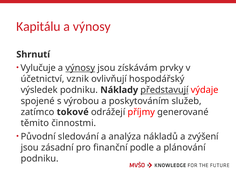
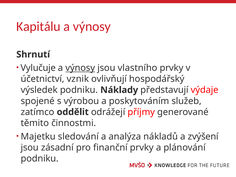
získávám: získávám -> vlastního (138, 68)
představují underline: present -> none (164, 90)
tokové: tokové -> oddělit (73, 112)
Původní: Původní -> Majetku (38, 137)
finanční podle: podle -> prvky (142, 148)
